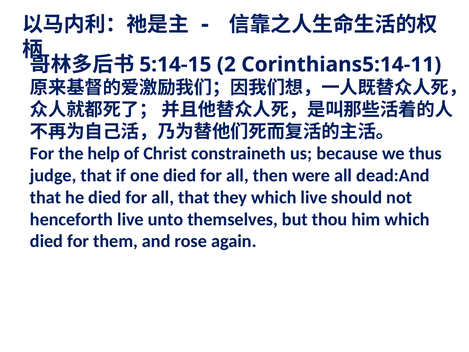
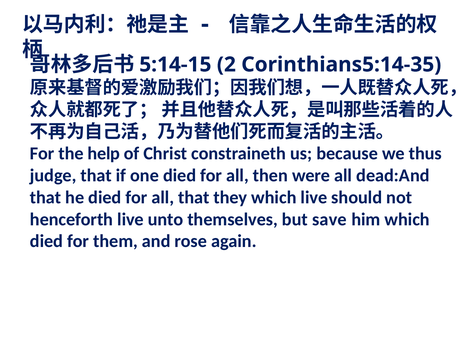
Corinthians5:14-11: Corinthians5:14-11 -> Corinthians5:14-35 (341, 65)
thou: thou -> save (329, 219)
